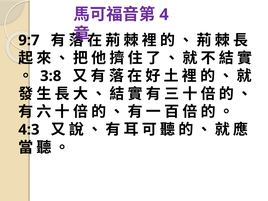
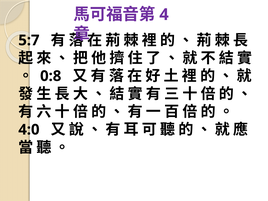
9:7: 9:7 -> 5:7 (29, 40)
3:8: 3:8 -> 0:8 (51, 76)
4:3: 4:3 -> 4:0 (29, 130)
